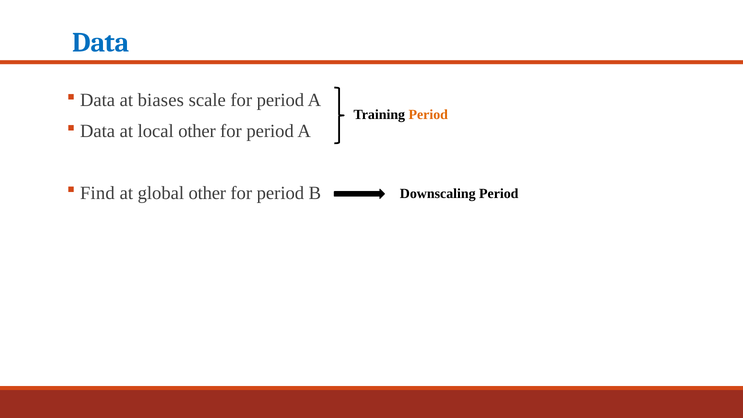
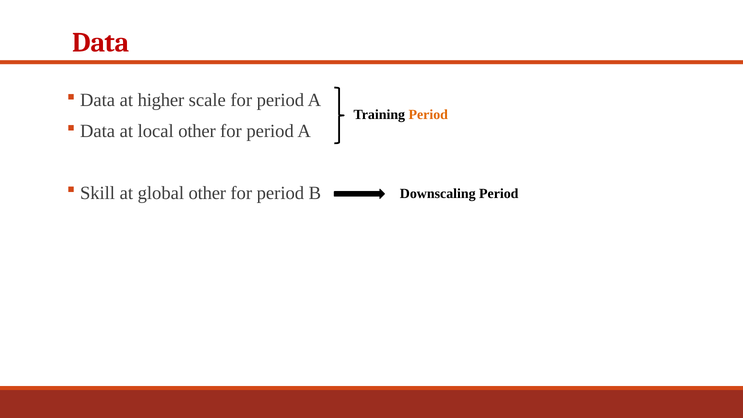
Data colour: blue -> red (101, 42)
biases: biases -> higher (161, 100)
Find: Find -> Skill (98, 193)
